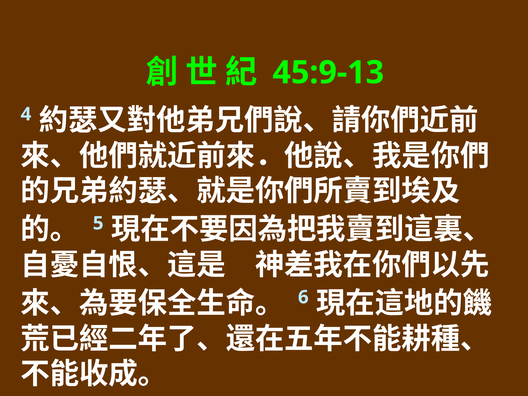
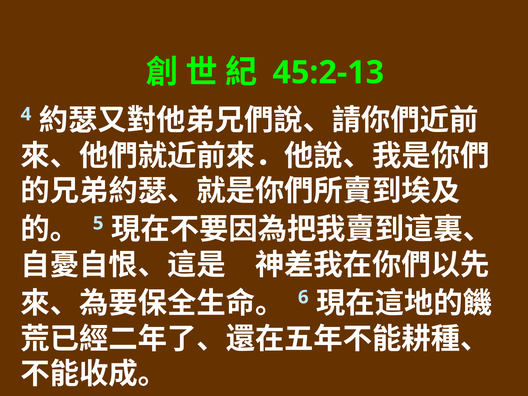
45:9-13: 45:9-13 -> 45:2-13 (328, 73)
